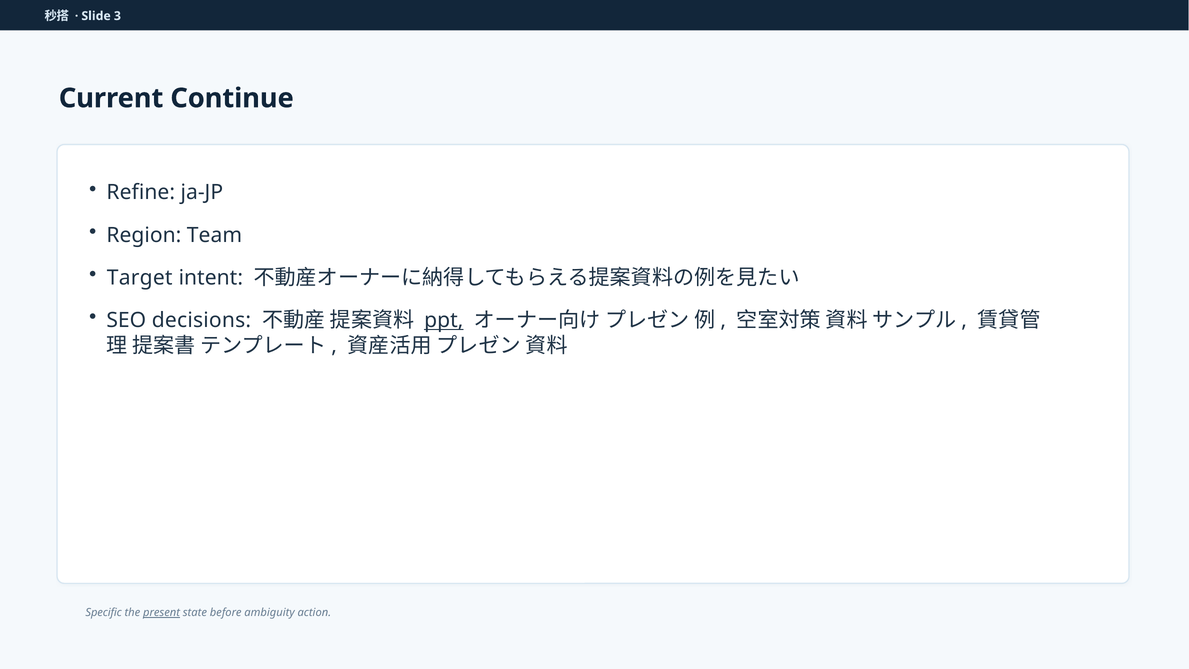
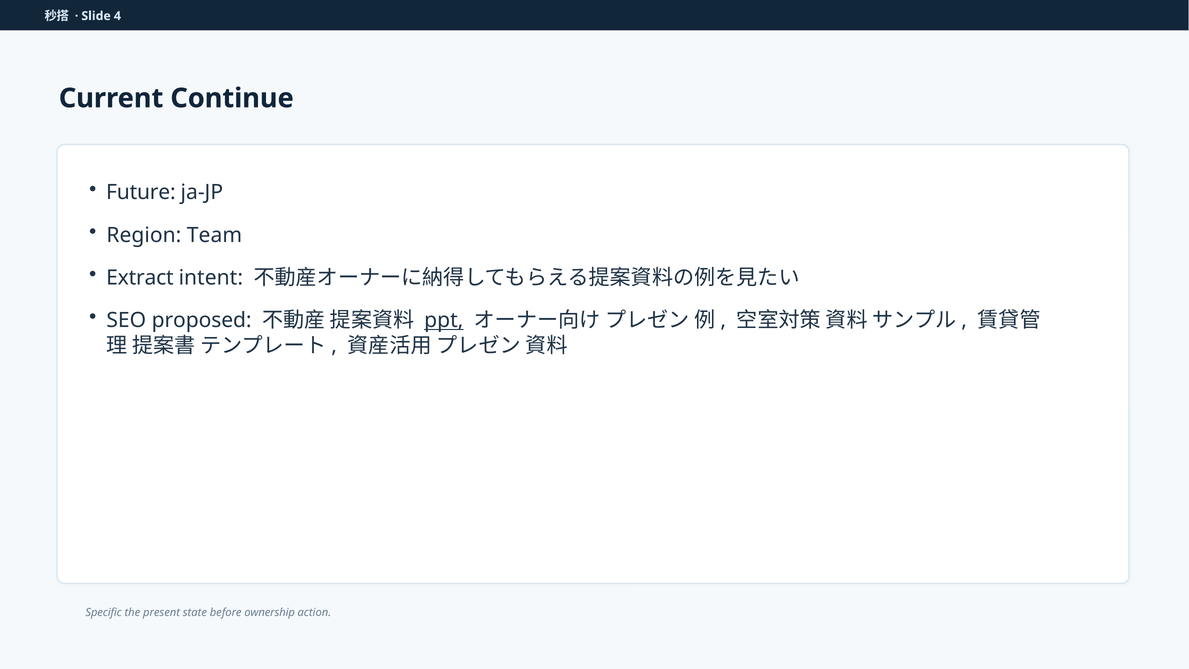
3: 3 -> 4 (117, 16)
Refine: Refine -> Future (141, 192)
Target: Target -> Extract (140, 278)
decisions: decisions -> proposed (202, 320)
present underline: present -> none (162, 612)
ambiguity: ambiguity -> ownership (270, 612)
